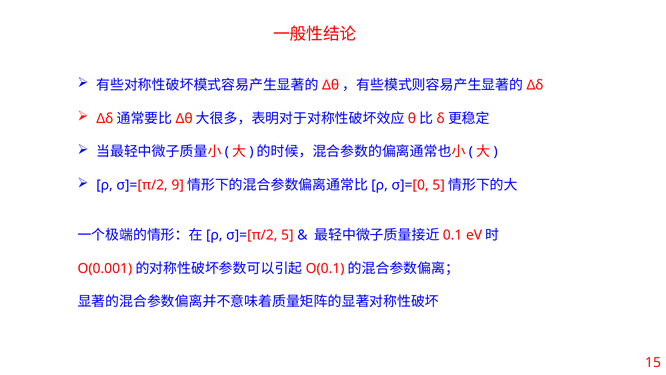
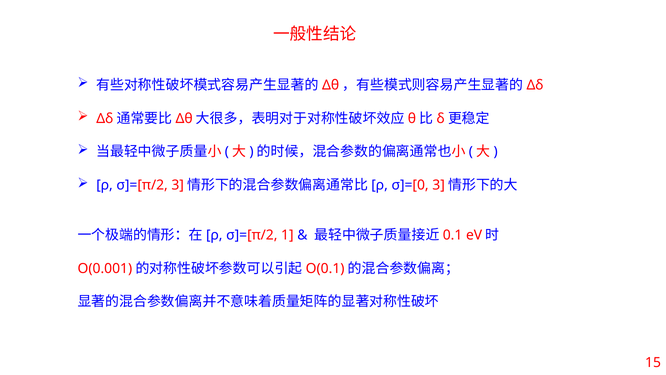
σ]=[π/2 9: 9 -> 3 (178, 185)
σ]=[0 5: 5 -> 3 (439, 185)
σ]=[π/2 5: 5 -> 1 (287, 235)
